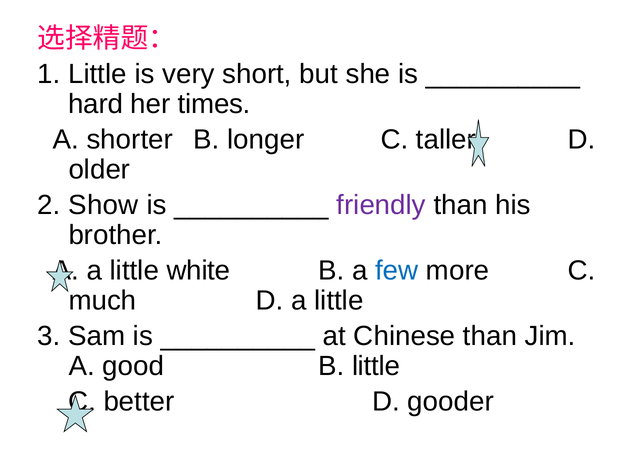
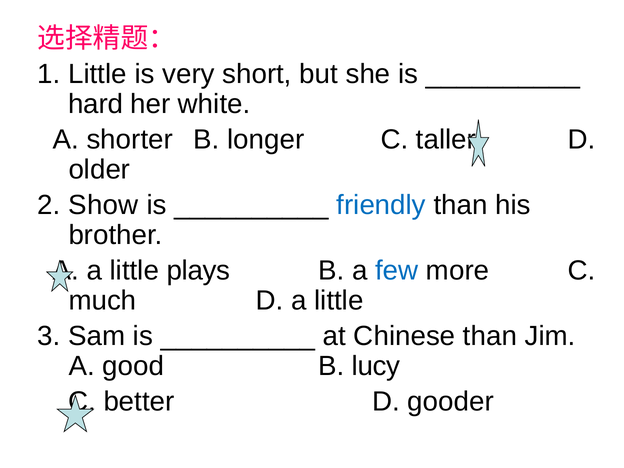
times: times -> white (214, 104)
friendly colour: purple -> blue (381, 205)
white: white -> plays (198, 271)
B little: little -> lucy (376, 366)
